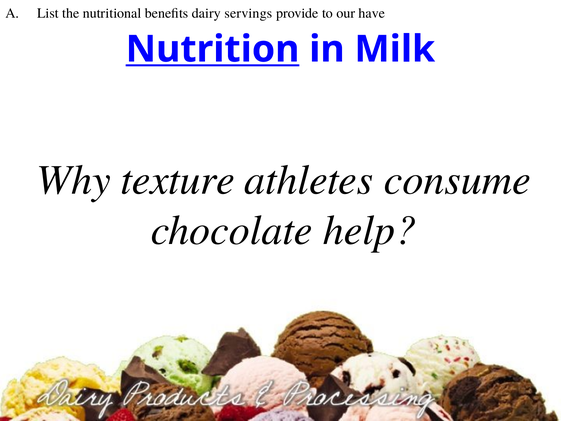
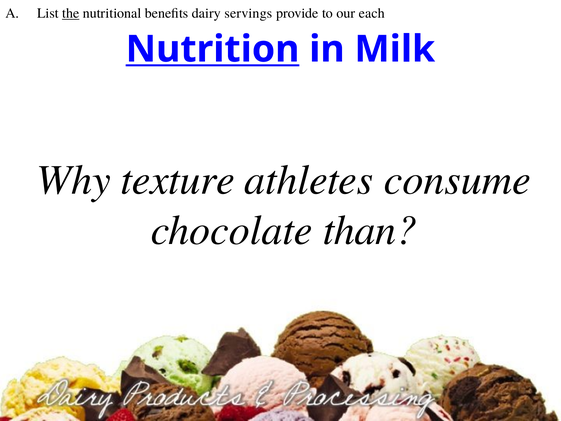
the underline: none -> present (71, 13)
have: have -> each (372, 13)
help: help -> than (370, 230)
